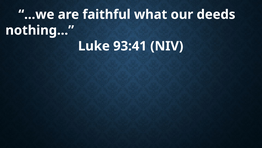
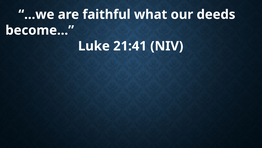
nothing…: nothing… -> become… (40, 30)
93:41: 93:41 -> 21:41 (130, 46)
